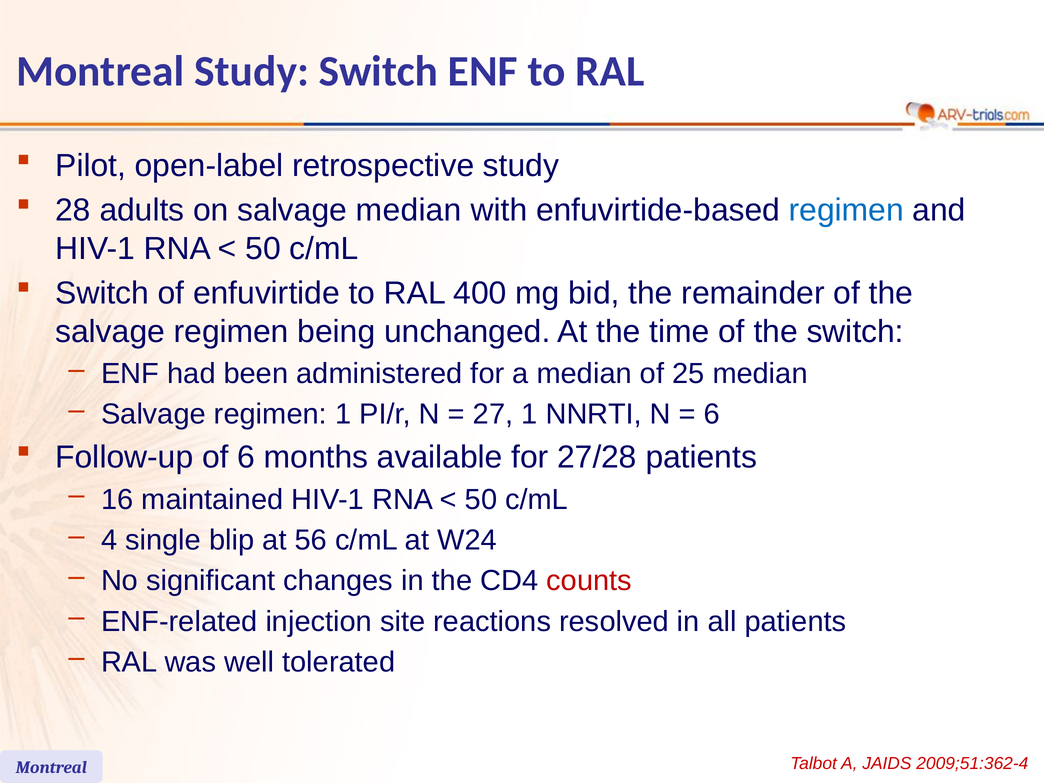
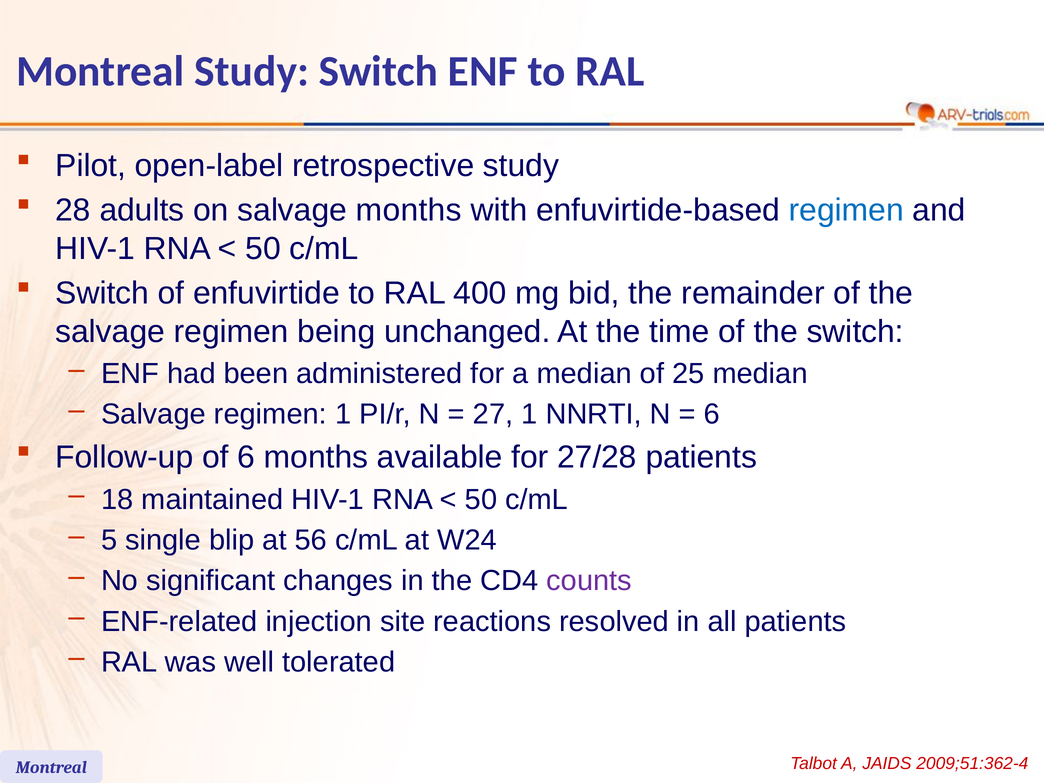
salvage median: median -> months (409, 210)
16: 16 -> 18 (117, 500)
4: 4 -> 5 (109, 540)
counts colour: red -> purple (589, 581)
